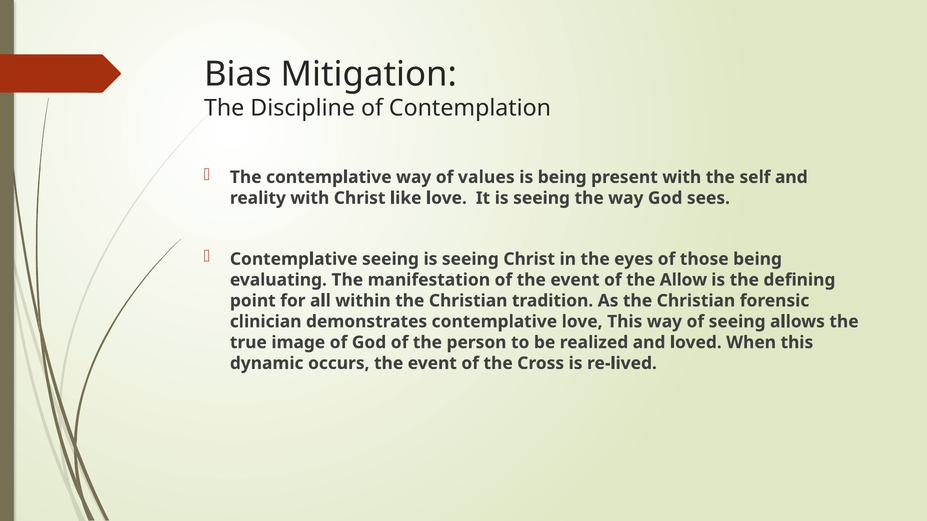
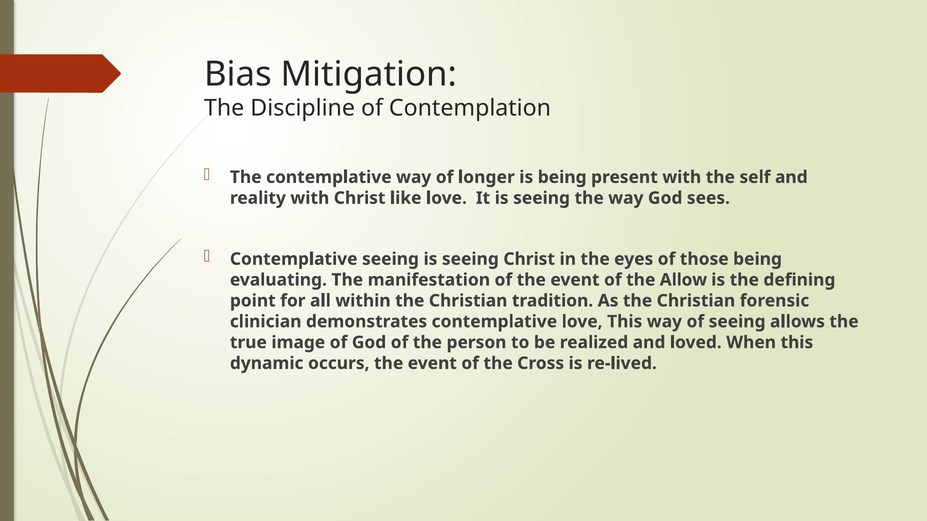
values: values -> longer (486, 177)
